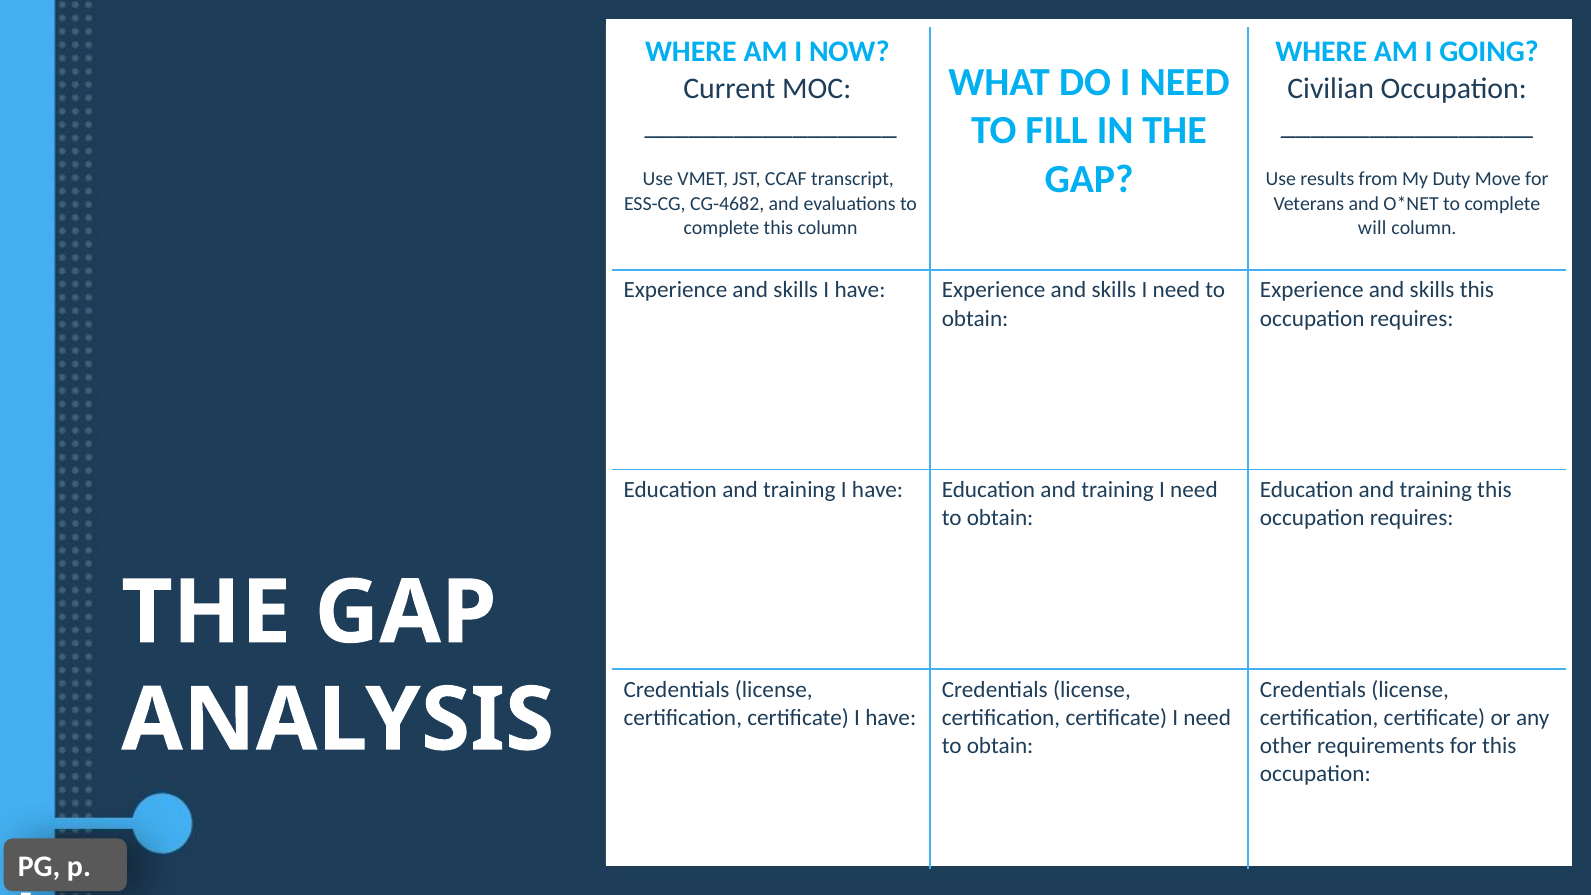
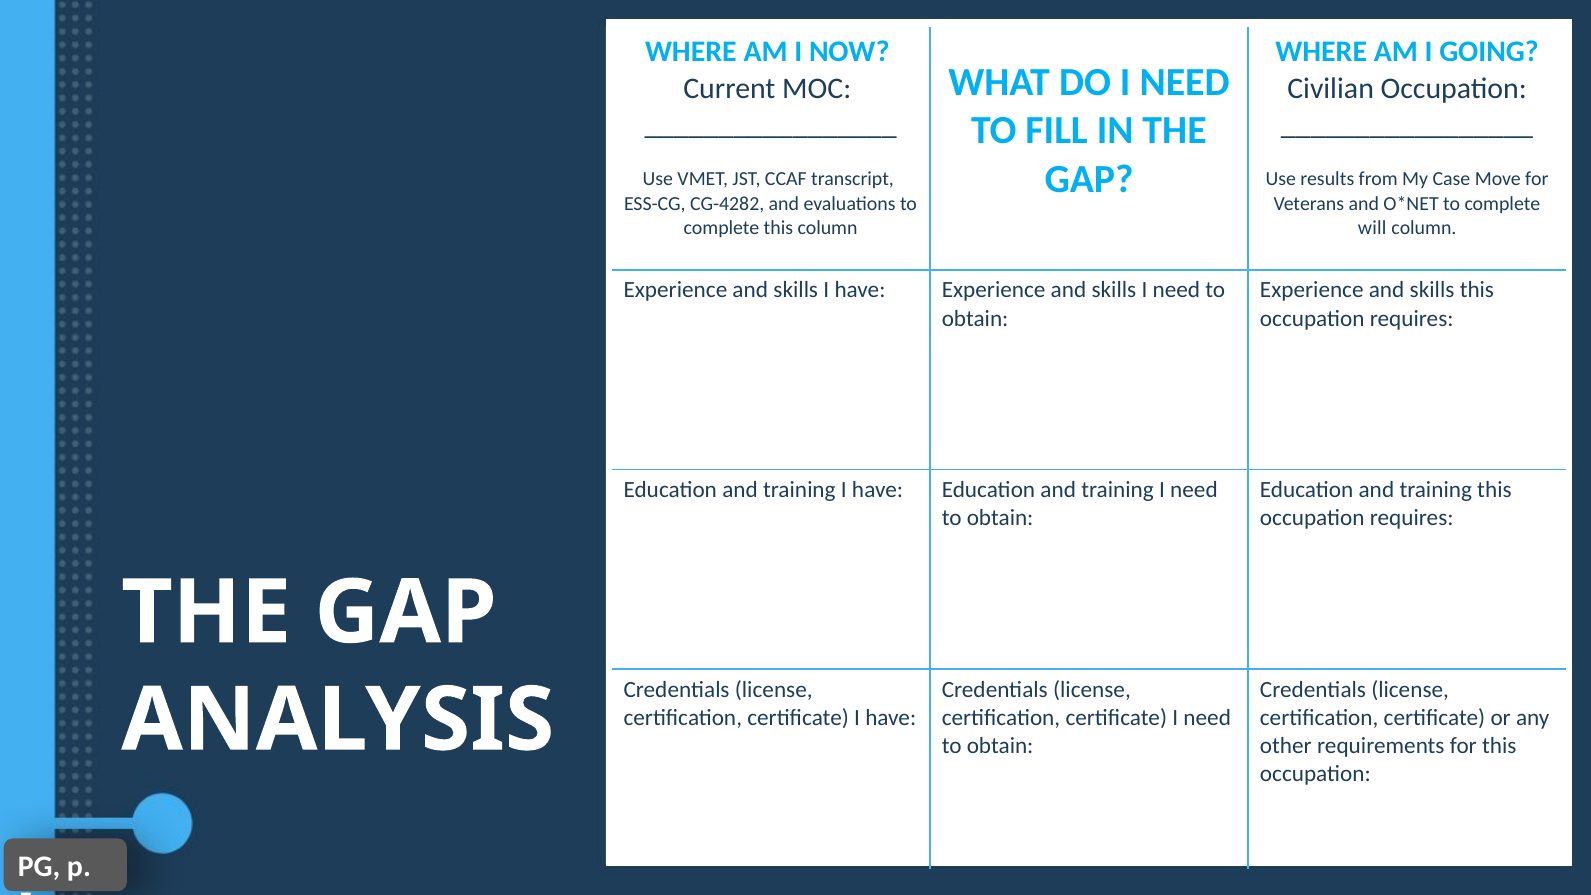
Duty: Duty -> Case (1452, 179)
CG-4682: CG-4682 -> CG-4282 (727, 203)
